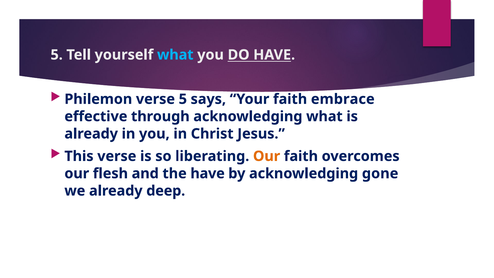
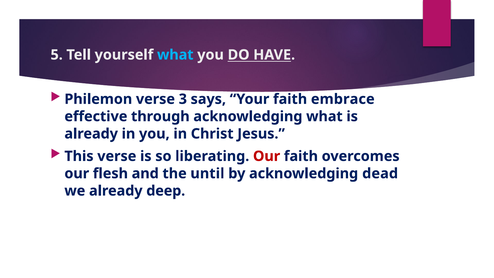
verse 5: 5 -> 3 (183, 99)
Our colour: orange -> red (267, 156)
the have: have -> until (207, 173)
gone: gone -> dead (380, 173)
